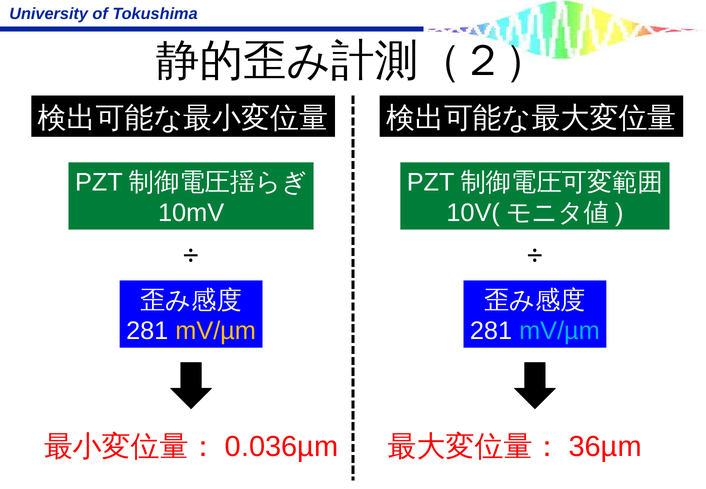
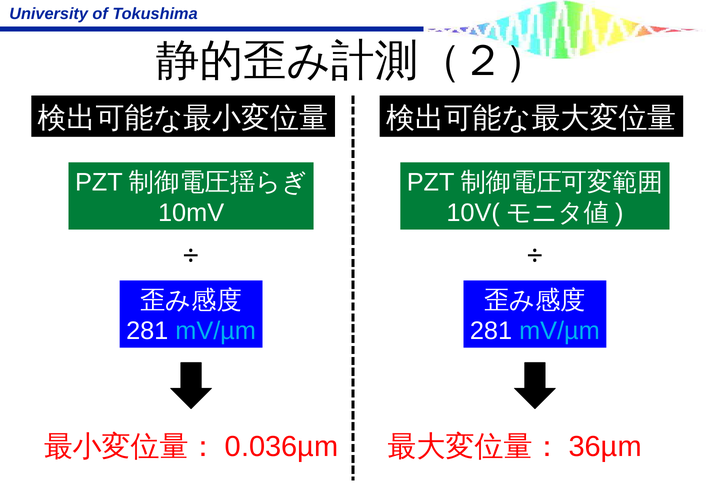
mV/µm colour: yellow -> light blue (216, 331)
